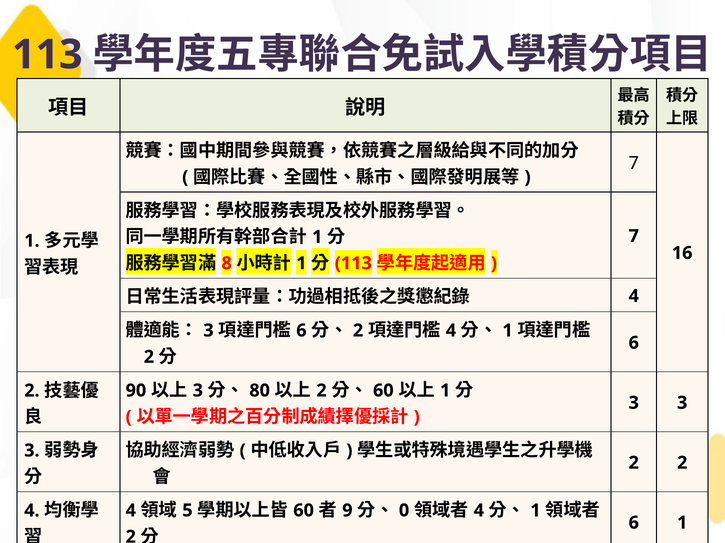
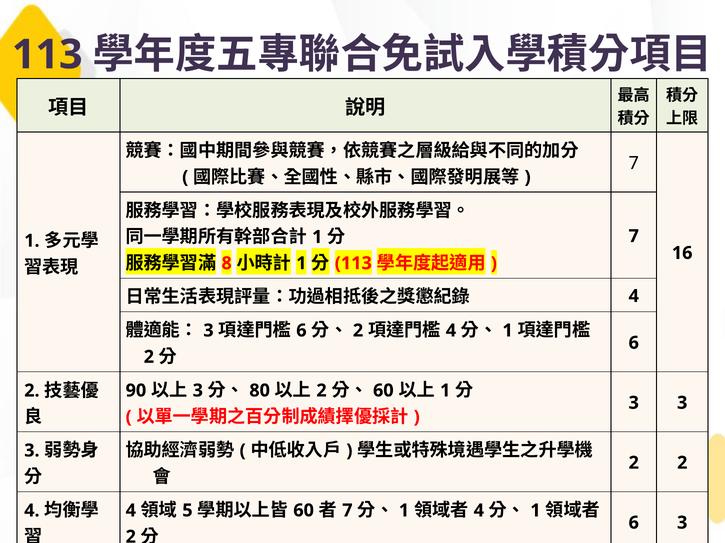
9: 9 -> 7 (347, 511)
0: 0 -> 1 (404, 511)
6 1: 1 -> 3 (682, 523)
